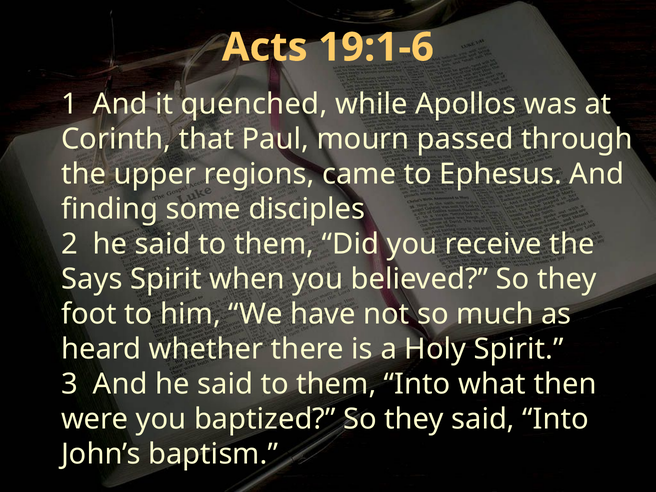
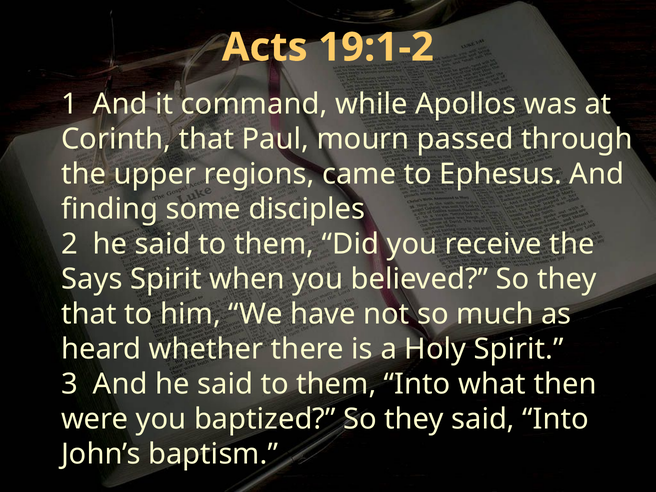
19:1-6: 19:1-6 -> 19:1-2 (376, 47)
quenched: quenched -> command (254, 104)
foot: foot -> that (89, 314)
